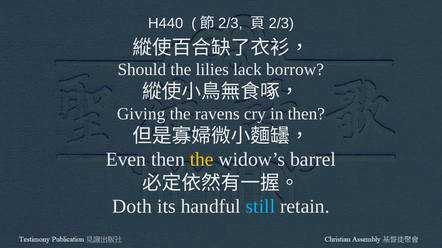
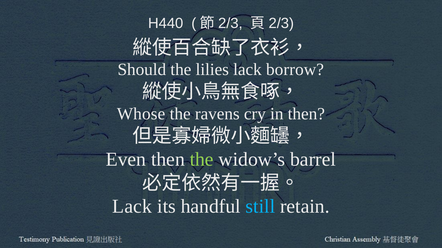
Giving: Giving -> Whose (141, 114)
the colour: yellow -> light green (202, 160)
Doth: Doth -> Lack (132, 207)
